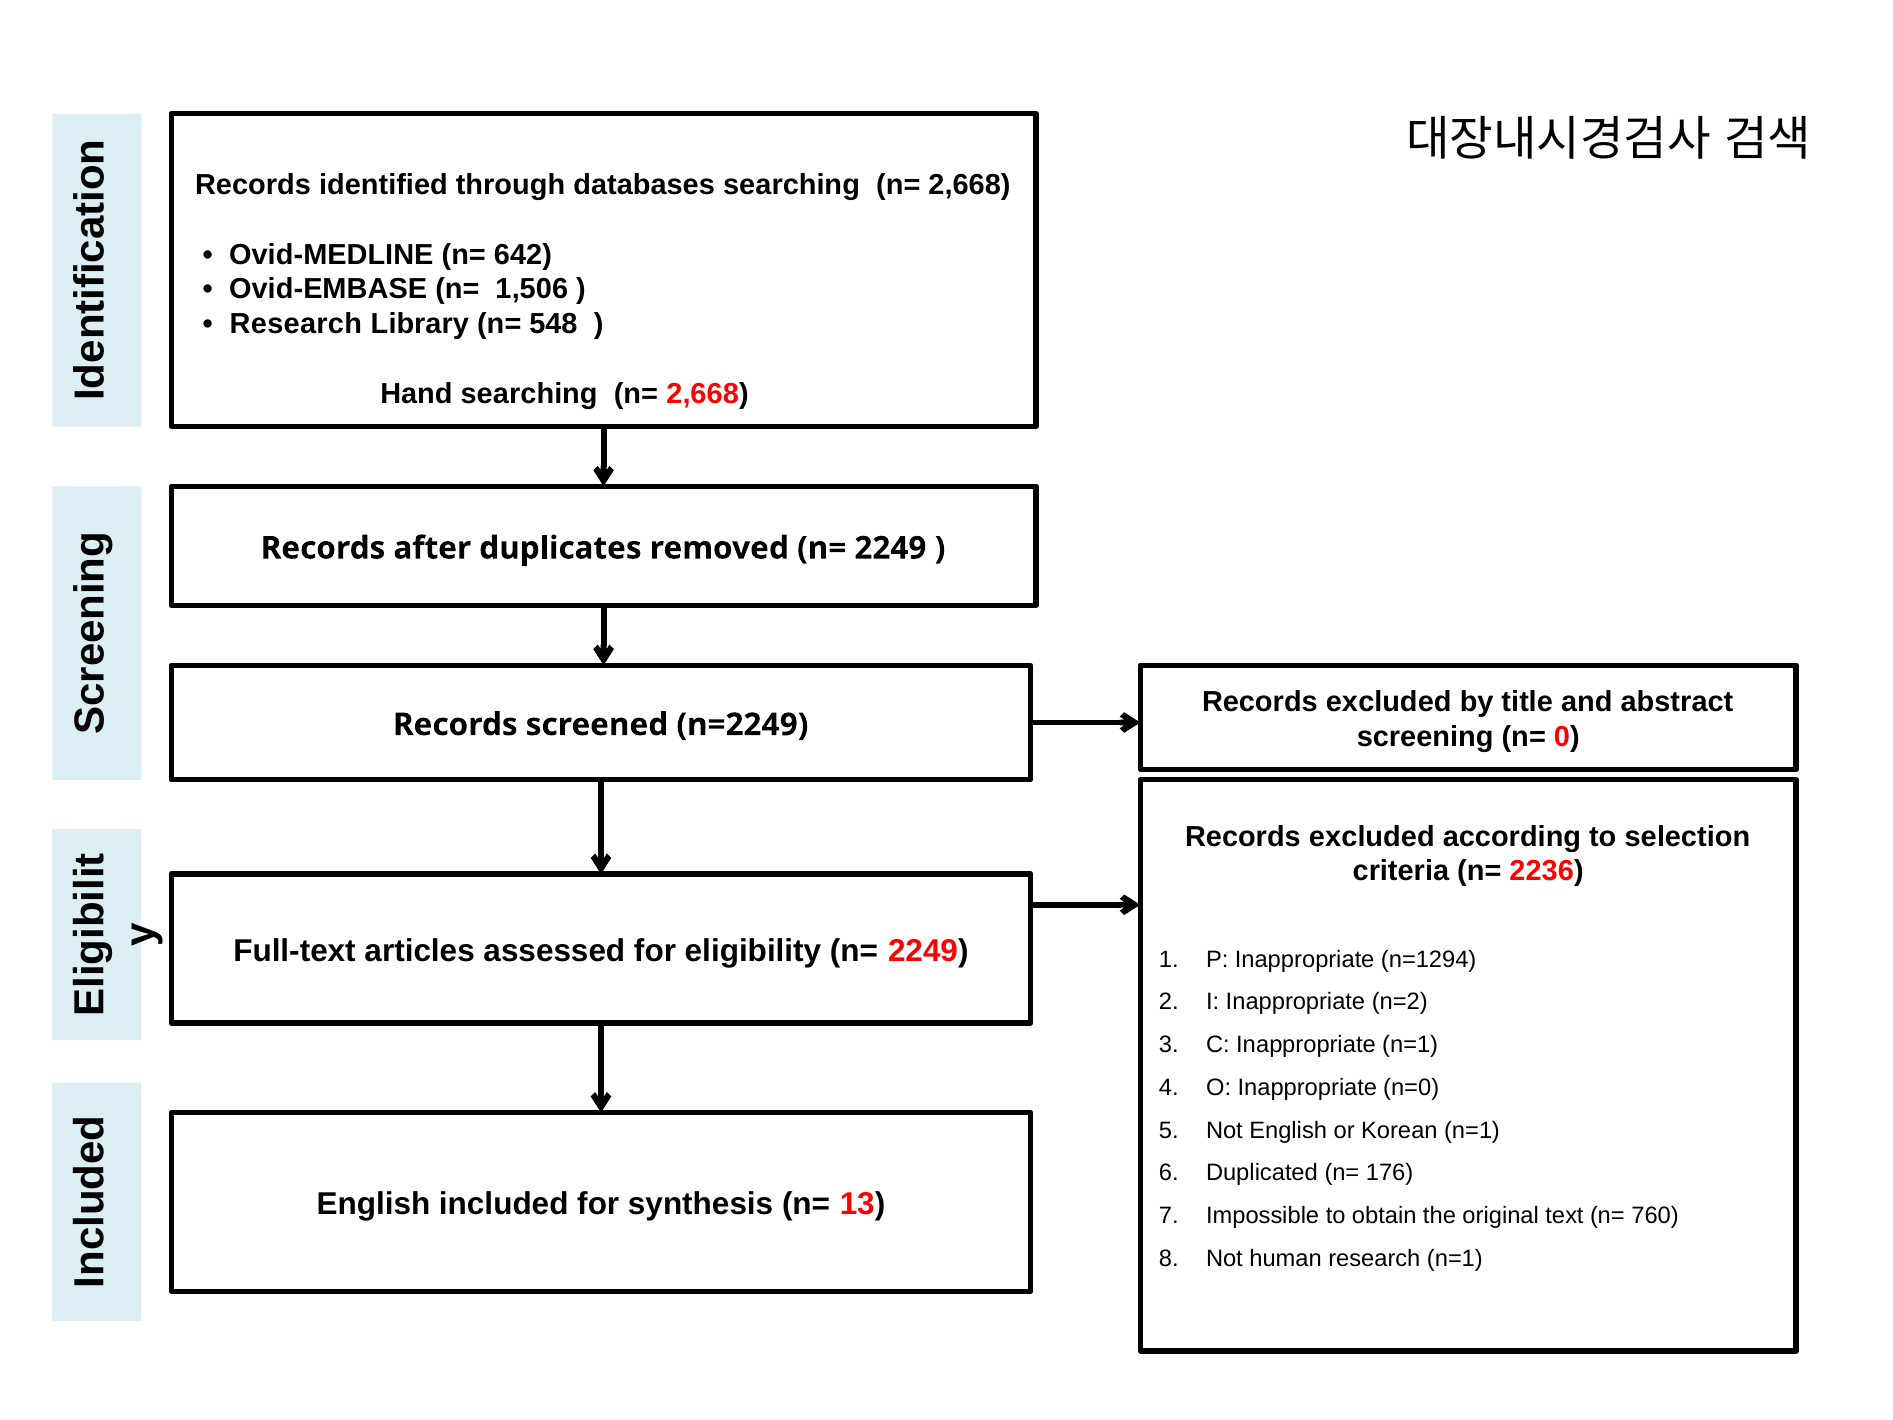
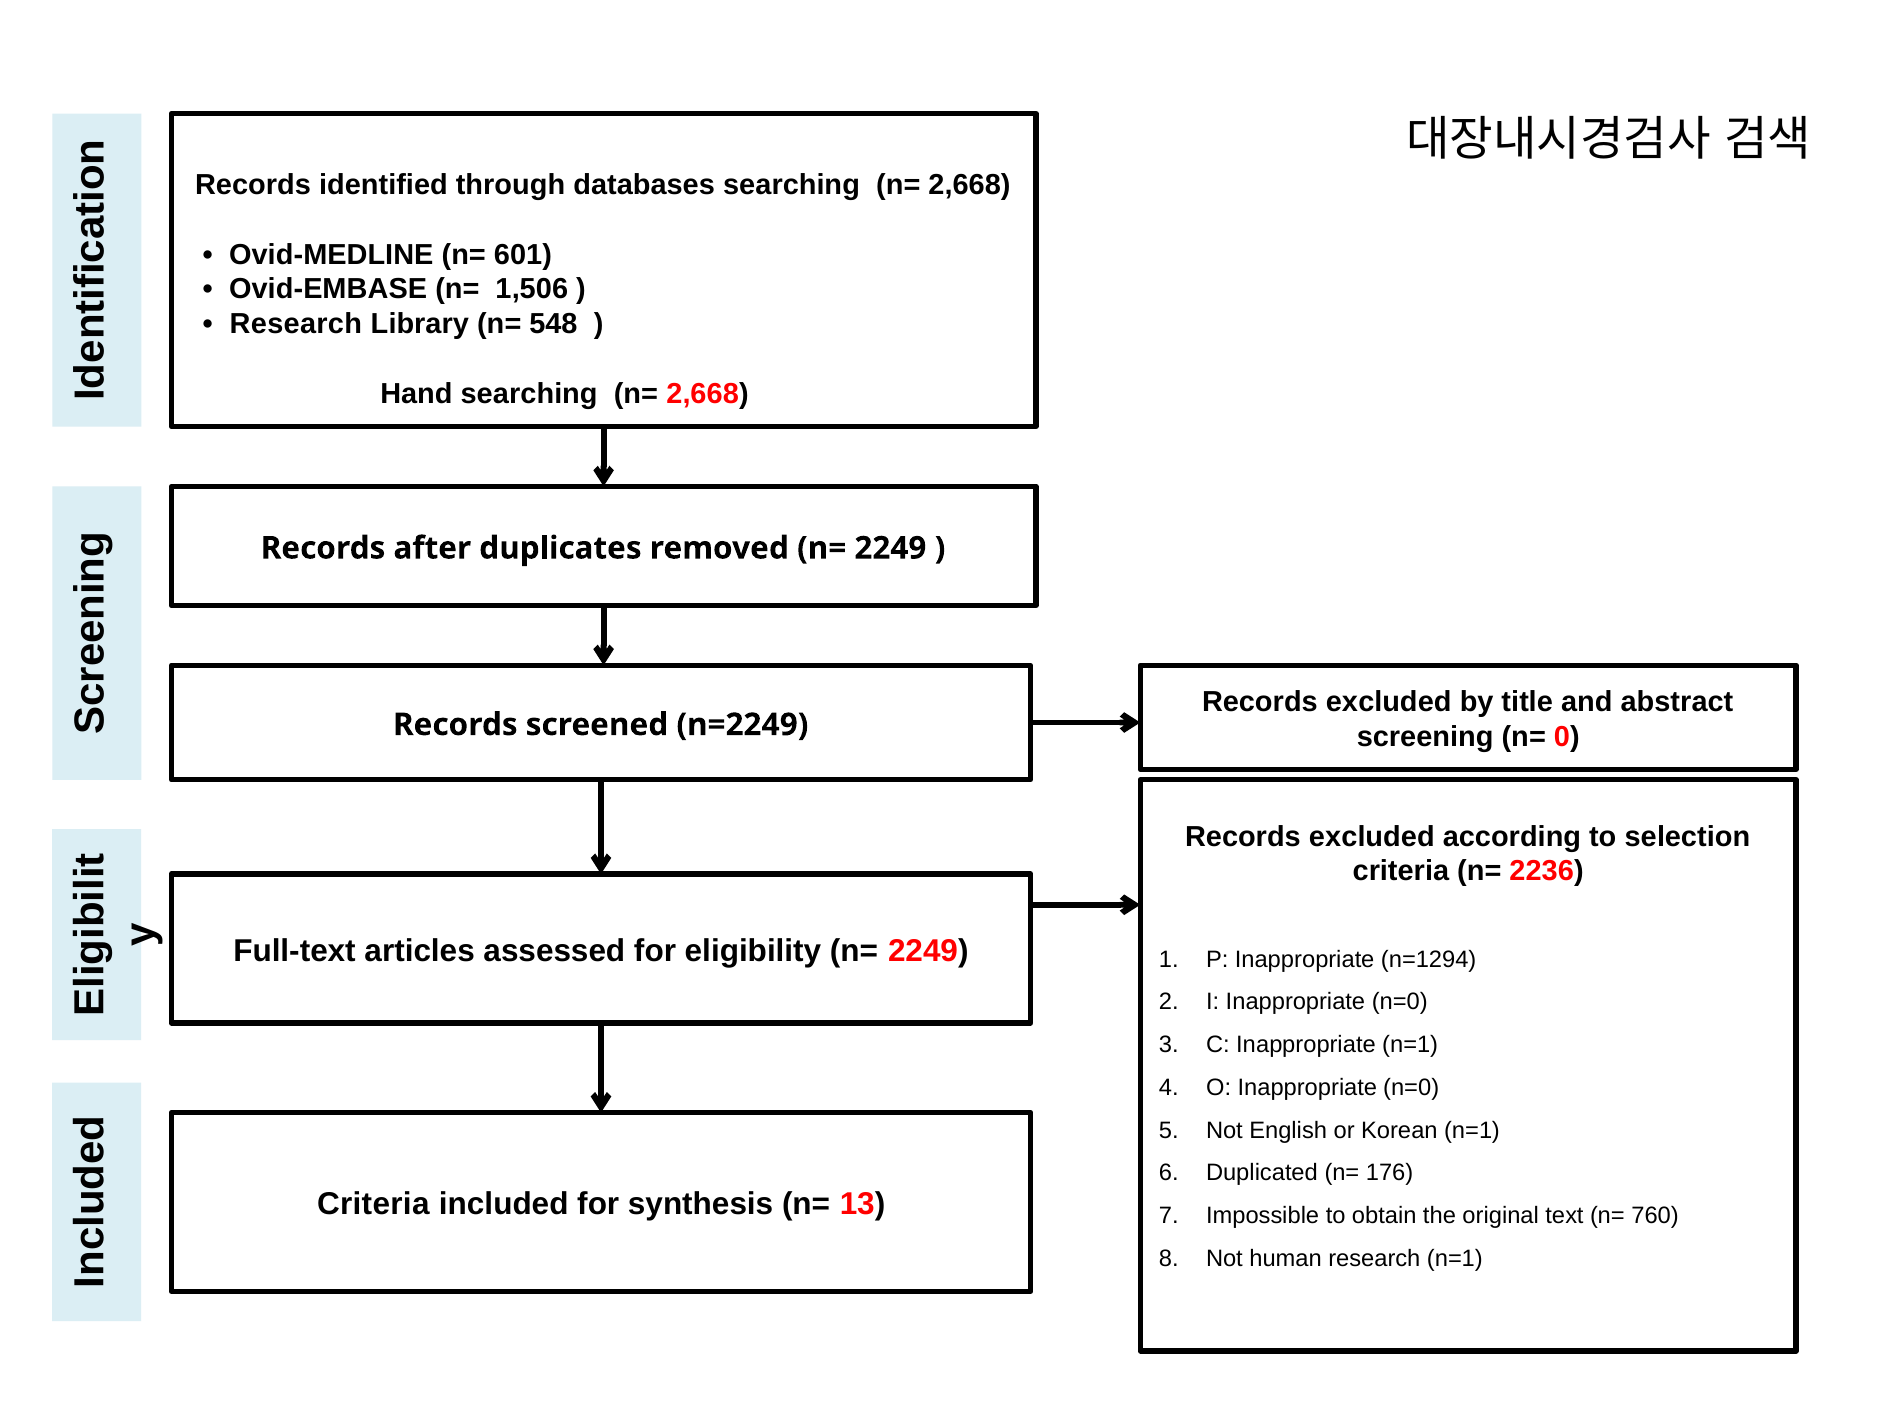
642: 642 -> 601 (523, 255)
I Inappropriate n=2: n=2 -> n=0 (1400, 1002)
English: English -> Criteria (373, 1204)
